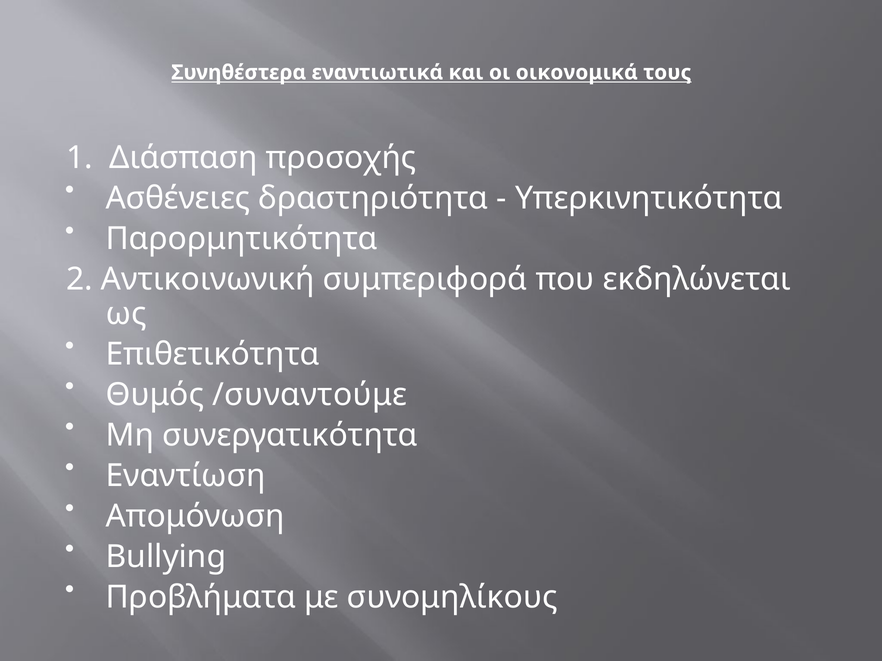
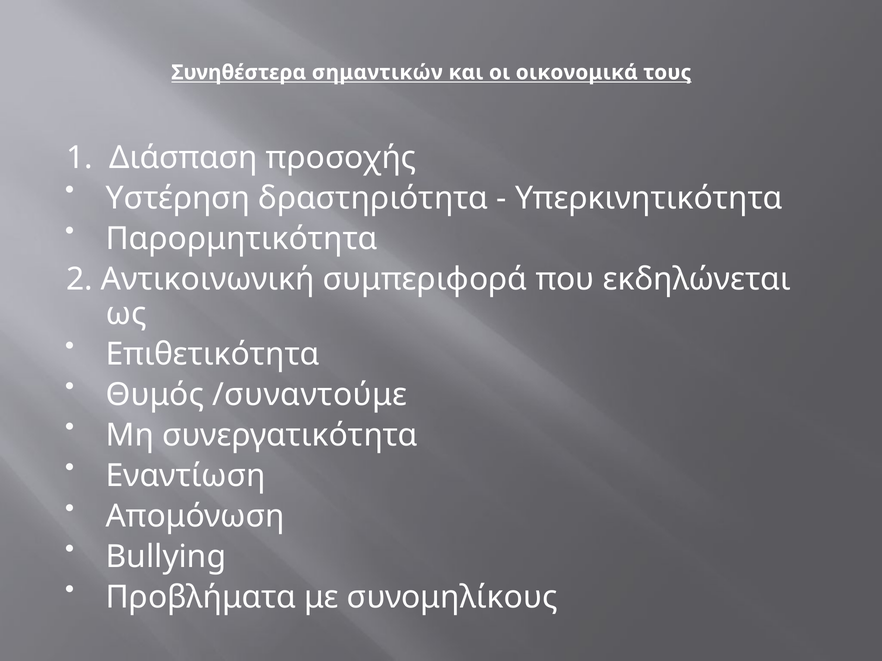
εναντιωτικά: εναντιωτικά -> σημαντικών (377, 73)
Ασθένειες: Ασθένειες -> Υστέρηση (178, 198)
